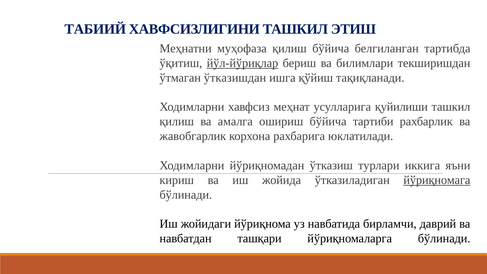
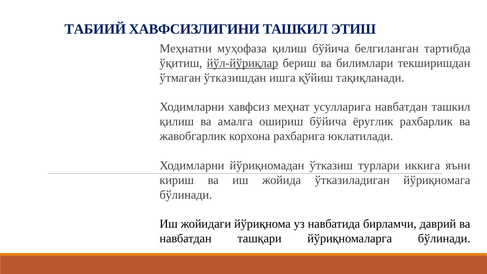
усулларига қуйилиши: қуйилиши -> навбатдан (401, 107)
тартиби: тартиби -> ёруглик (373, 122)
йўриқномага underline: present -> none (437, 180)
